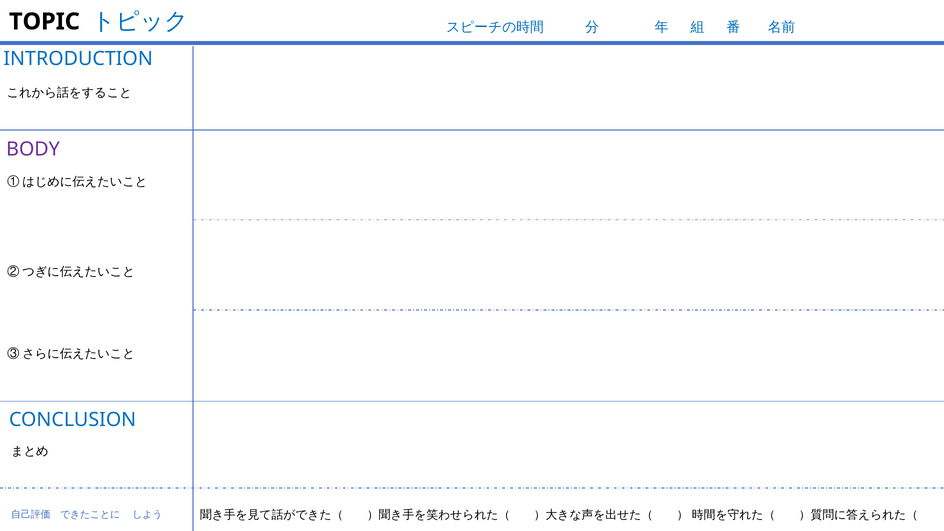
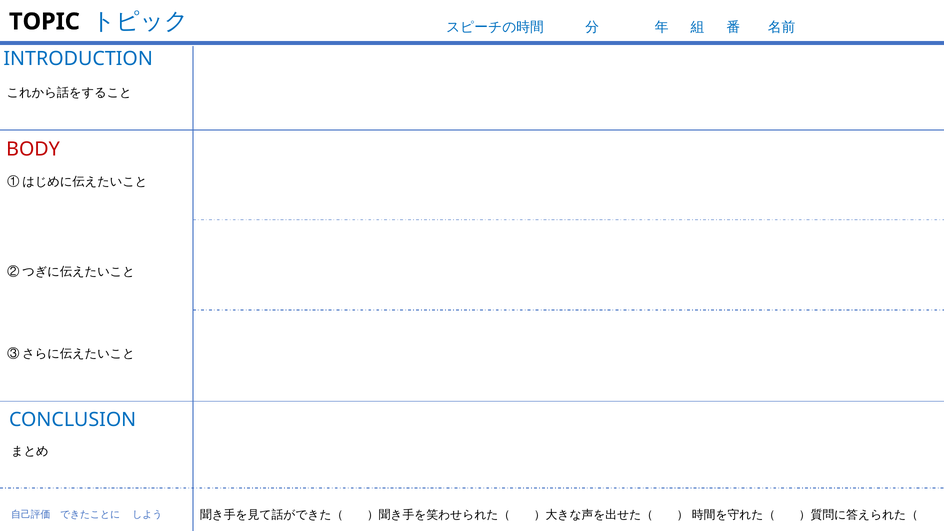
BODY colour: purple -> red (33, 149)
